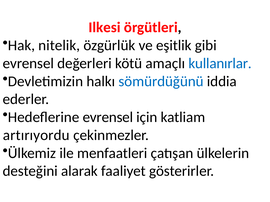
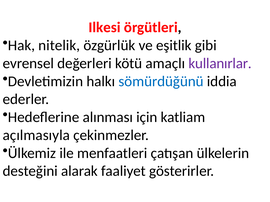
kullanırlar colour: blue -> purple (220, 63)
Hedeflerine evrensel: evrensel -> alınması (108, 117)
artırıyordu: artırıyordu -> açılmasıyla (36, 135)
